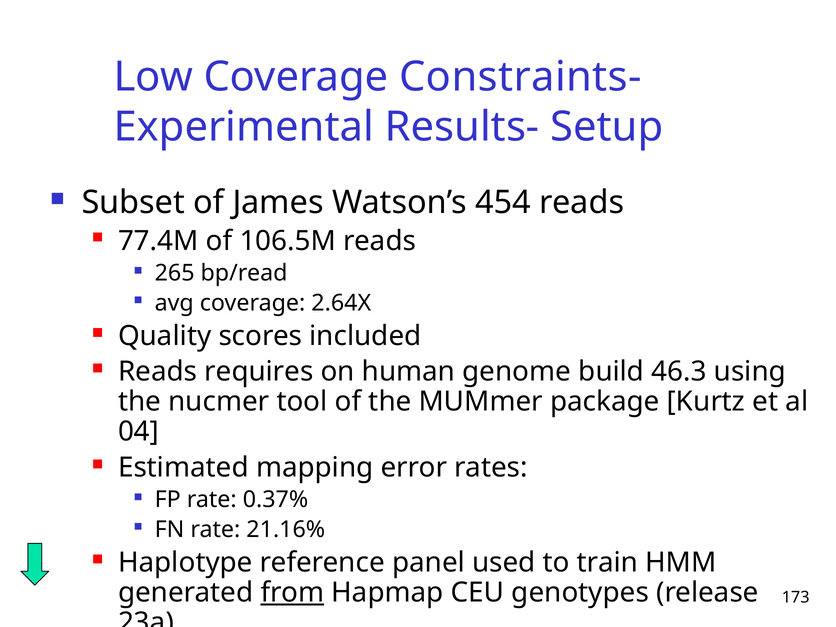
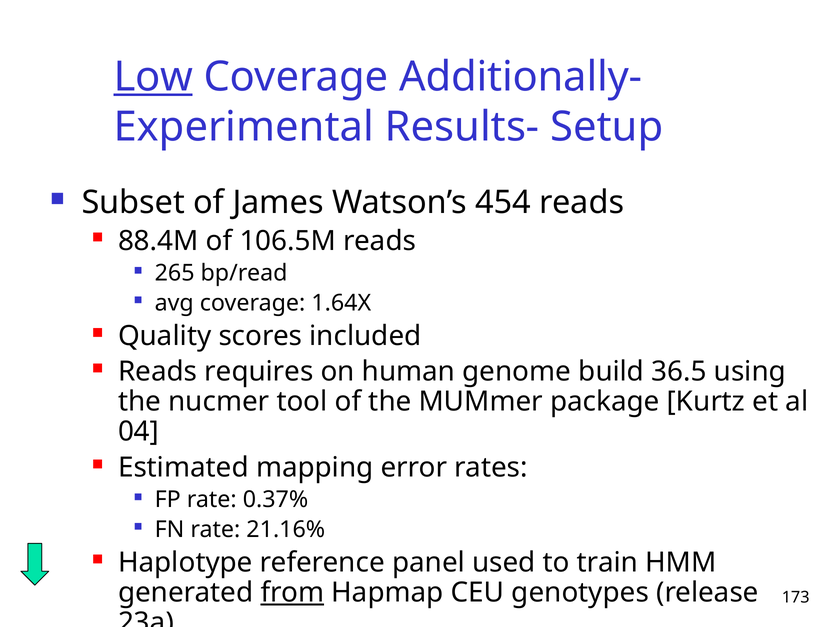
Low underline: none -> present (153, 77)
Constraints-: Constraints- -> Additionally- (521, 77)
77.4M: 77.4M -> 88.4M (158, 241)
2.64X: 2.64X -> 1.64X (341, 303)
46.3: 46.3 -> 36.5 (679, 372)
